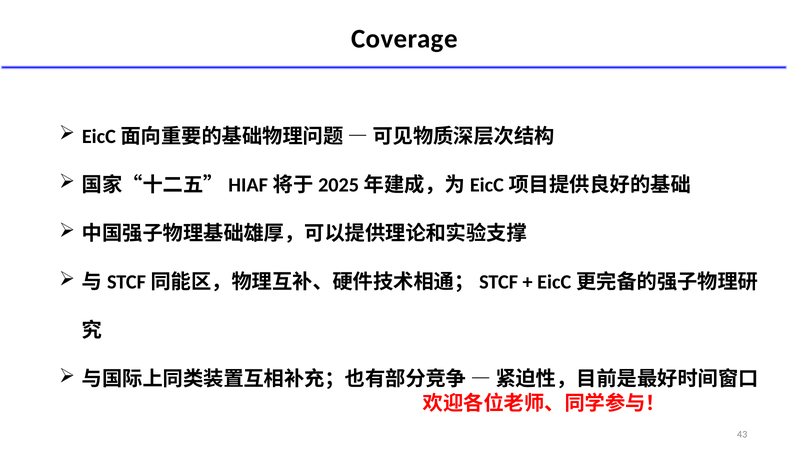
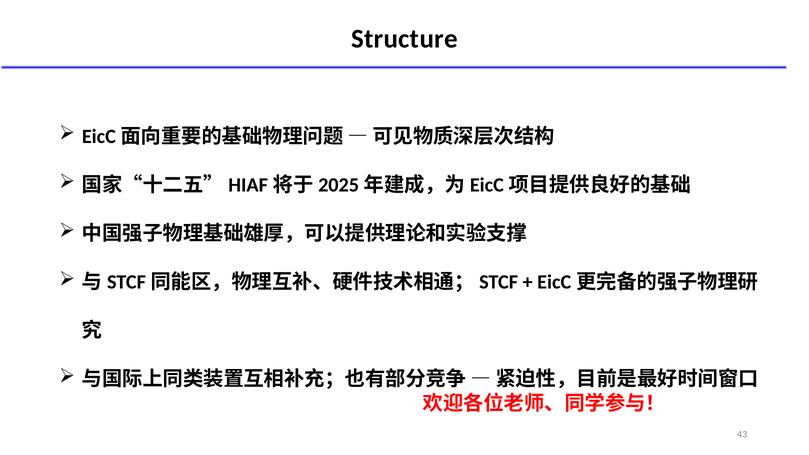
Coverage: Coverage -> Structure (405, 39)
